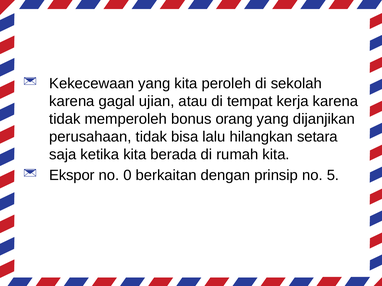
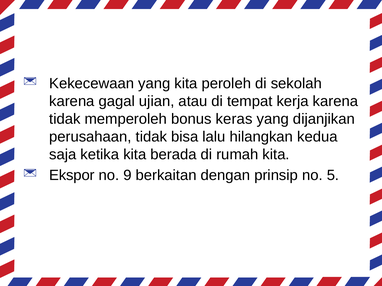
orang: orang -> keras (234, 119)
setara: setara -> kedua (317, 137)
0: 0 -> 9 (127, 176)
